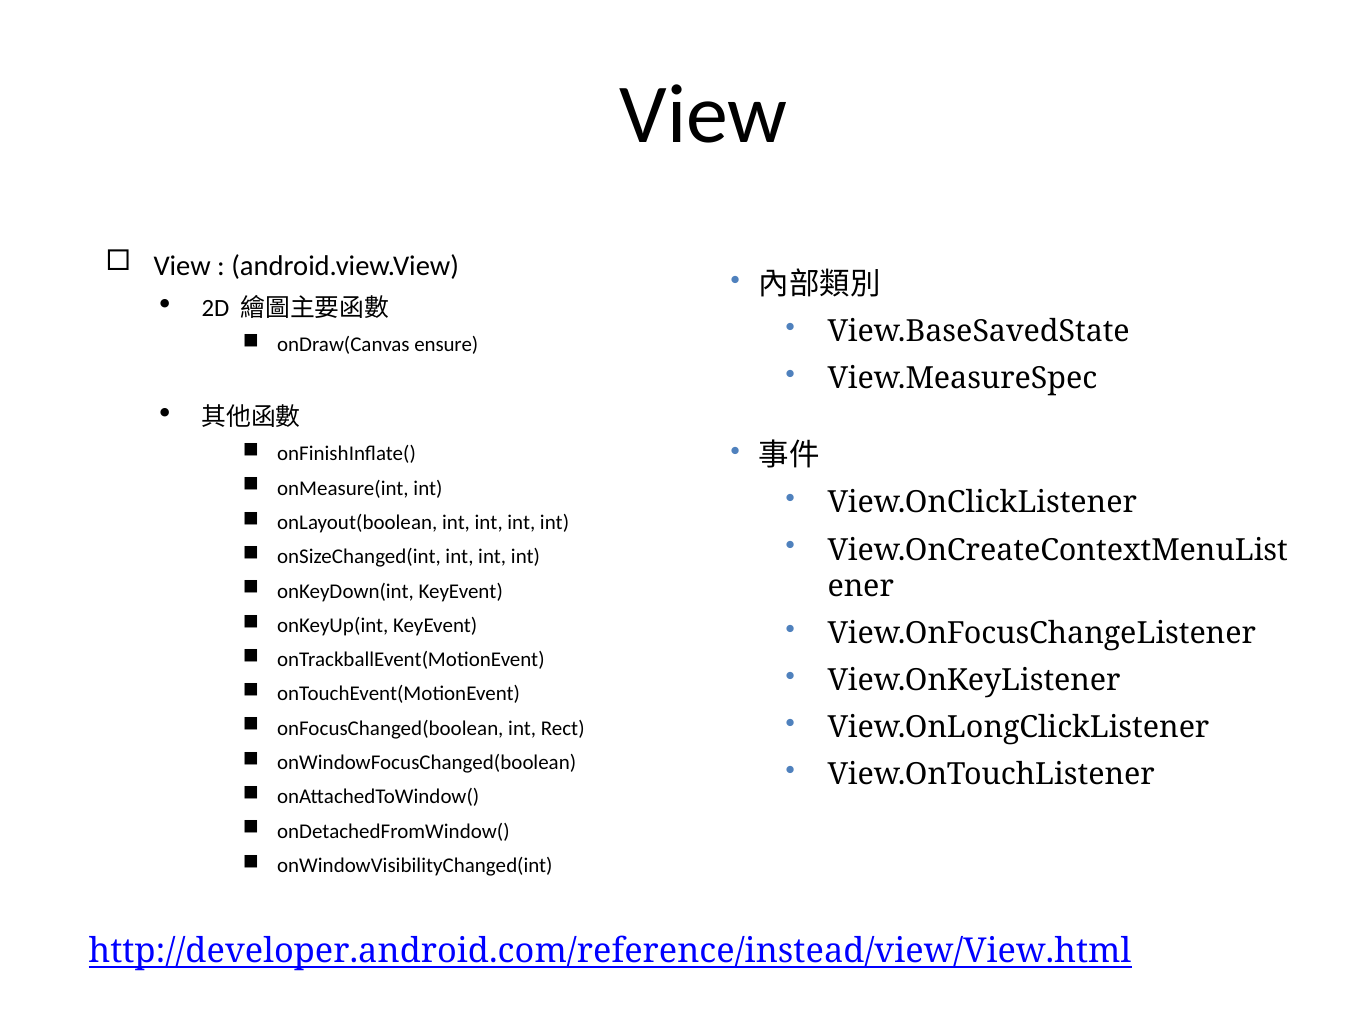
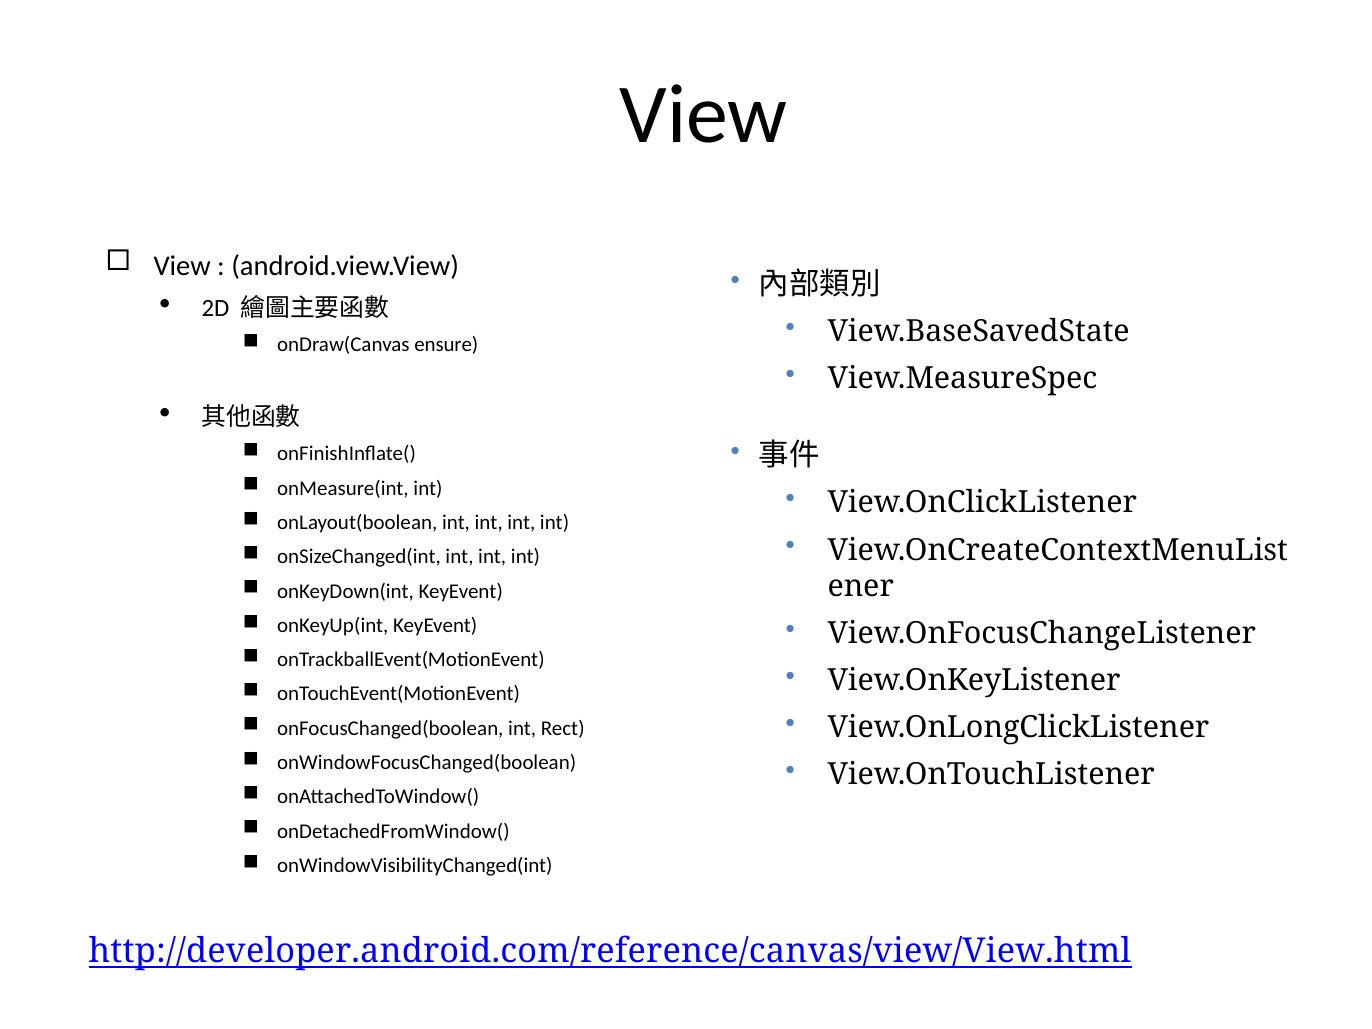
http://developer.android.com/reference/instead/view/View.html: http://developer.android.com/reference/instead/view/View.html -> http://developer.android.com/reference/canvas/view/View.html (610, 952)
